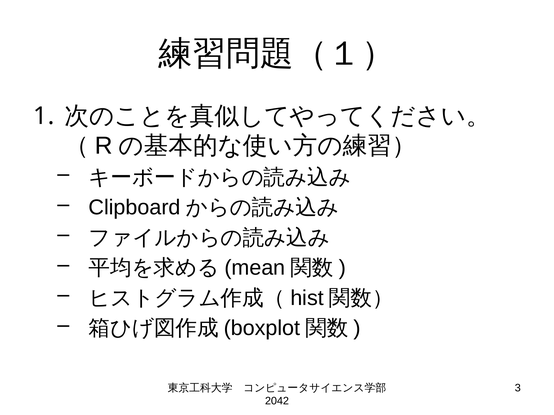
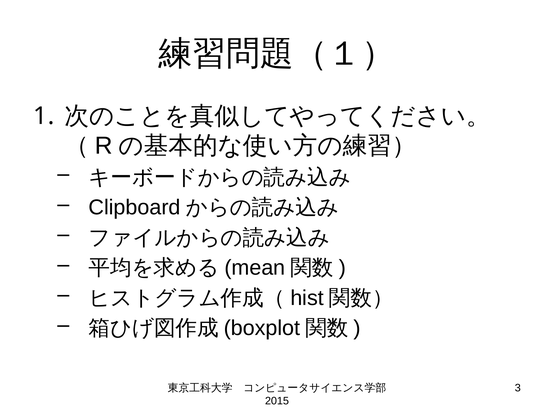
2042: 2042 -> 2015 (277, 401)
